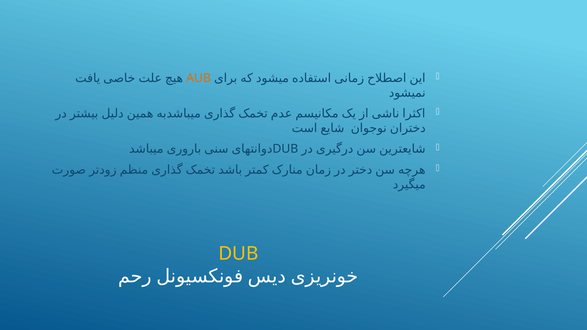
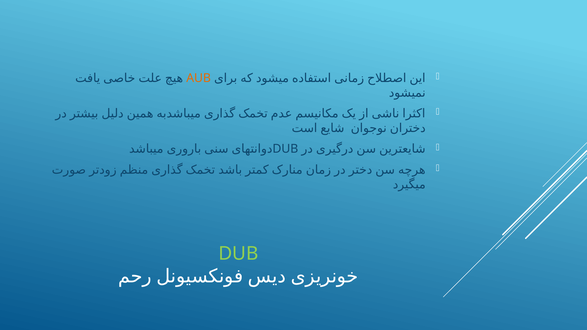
DUB colour: yellow -> light green (238, 254)
